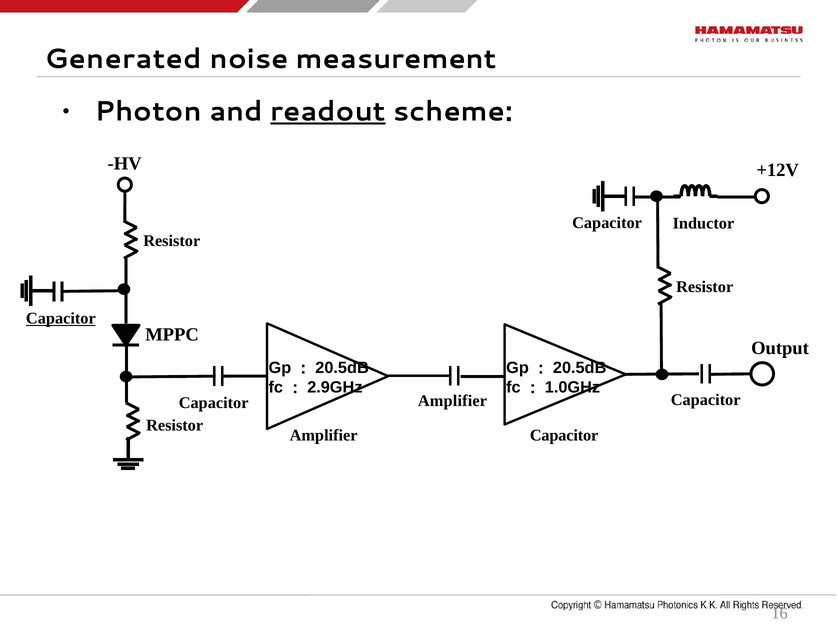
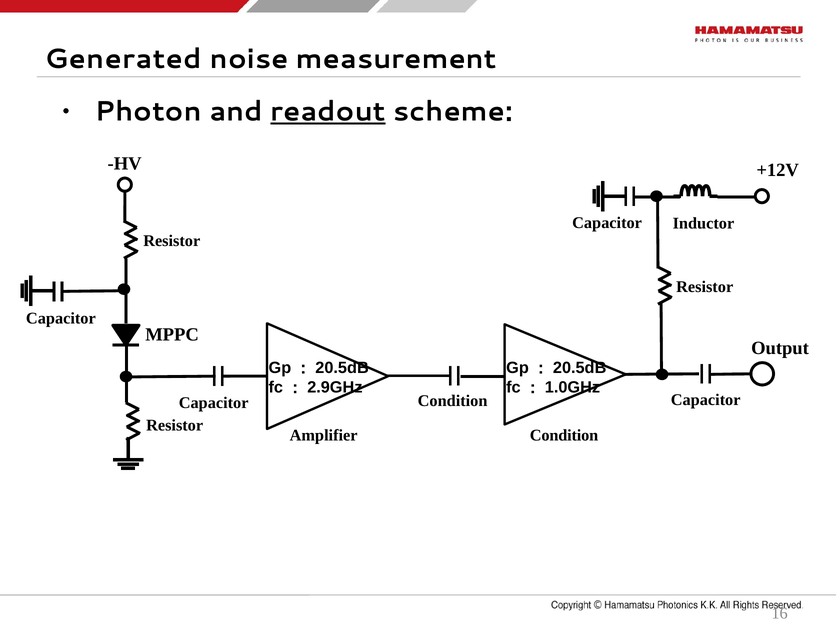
Capacitor underline: present -> none (61, 318)
Capacitor Amplifier: Amplifier -> Condition (453, 401)
Capacitor: Capacitor -> Condition (564, 435)
